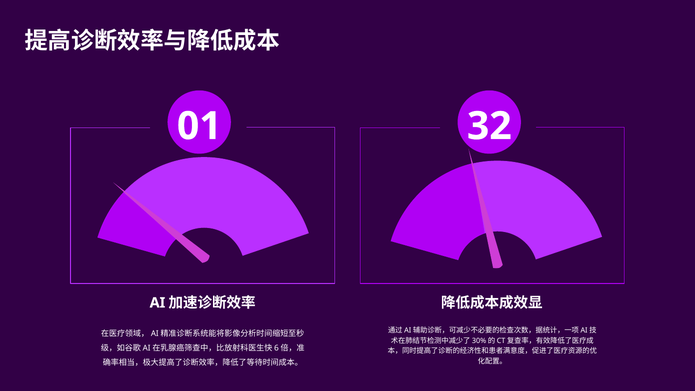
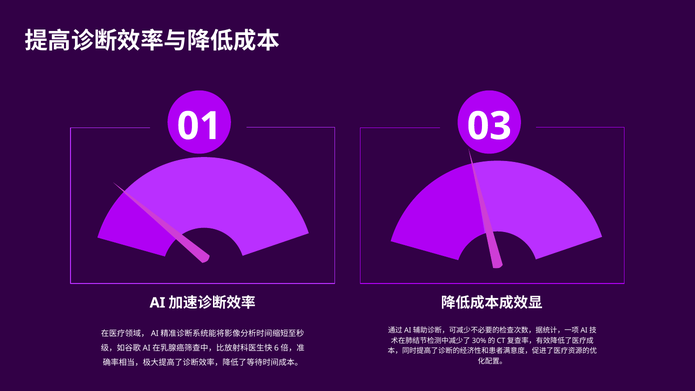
32: 32 -> 03 (489, 126)
